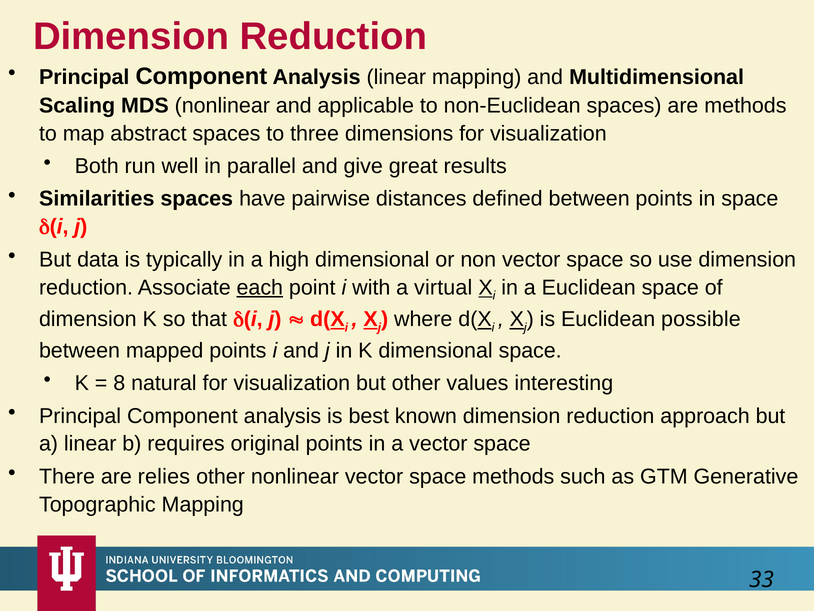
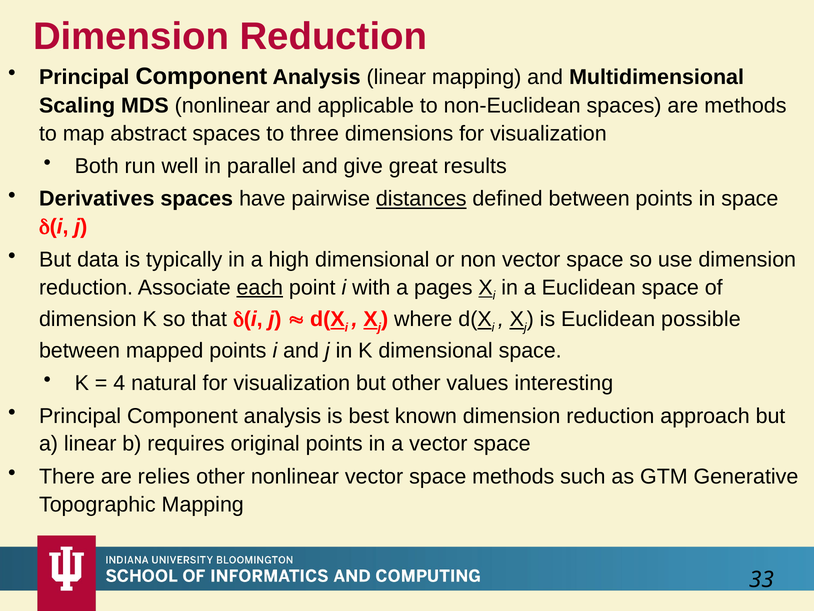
Similarities: Similarities -> Derivatives (97, 199)
distances underline: none -> present (421, 199)
virtual: virtual -> pages (443, 287)
8: 8 -> 4 (119, 383)
